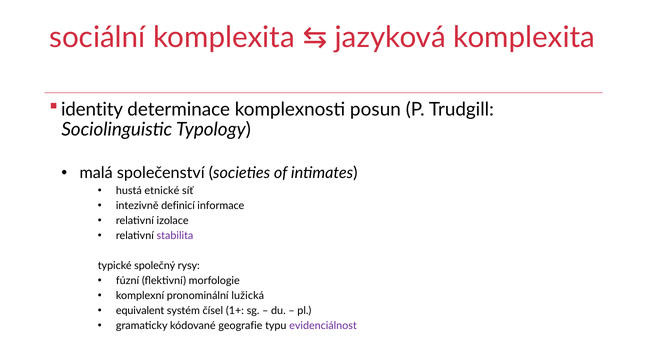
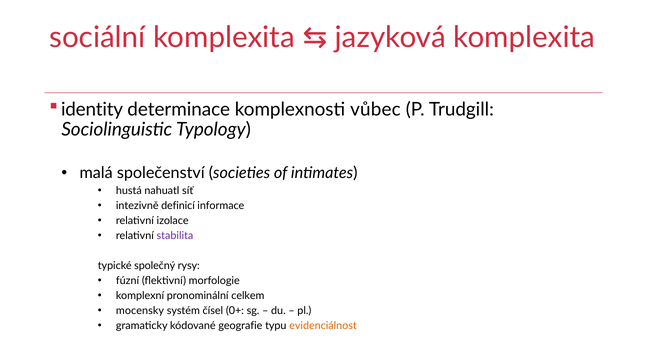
posun: posun -> vůbec (375, 109)
etnické: etnické -> nahuatl (162, 191)
lužická: lužická -> celkem (248, 296)
equivalent: equivalent -> mocensky (140, 311)
1+: 1+ -> 0+ (235, 311)
evidenciálnost colour: purple -> orange (323, 326)
